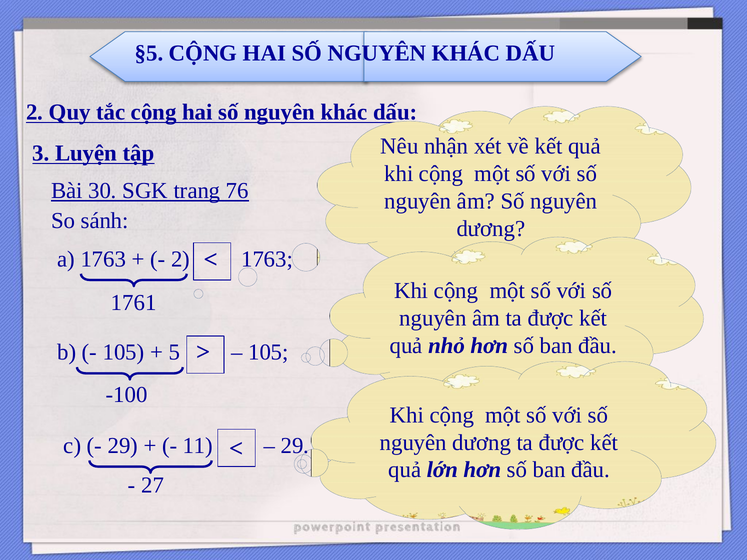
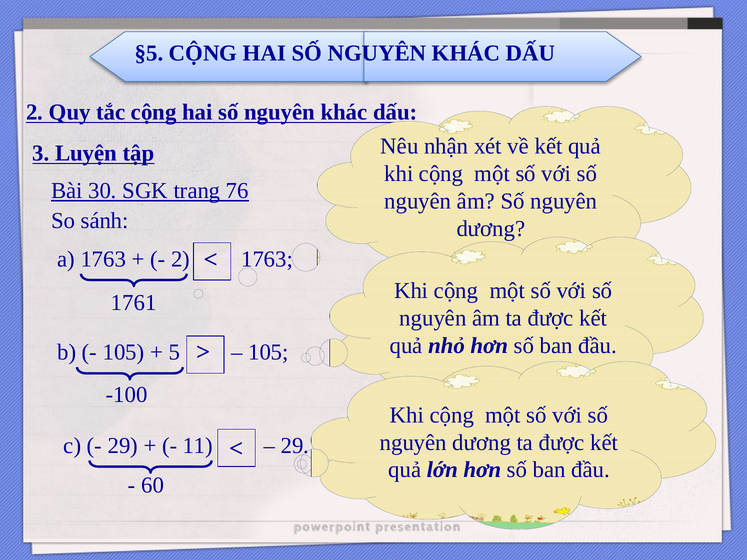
27: 27 -> 60 (153, 486)
